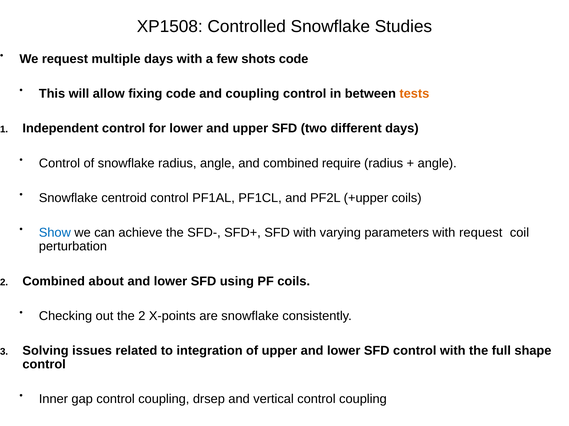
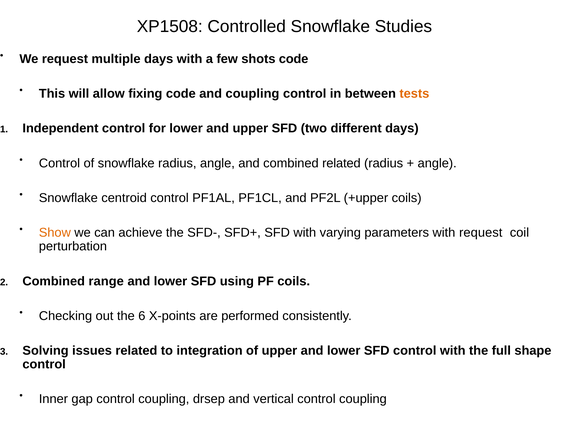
combined require: require -> related (341, 163)
Show colour: blue -> orange (55, 233)
about: about -> range (106, 282)
the 2: 2 -> 6 (142, 316)
are snowflake: snowflake -> performed (250, 316)
